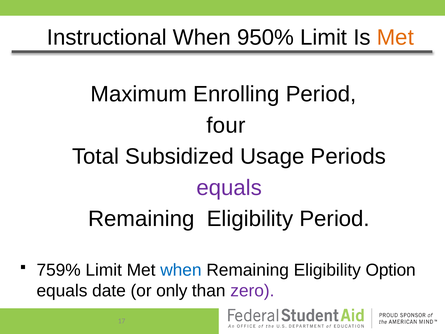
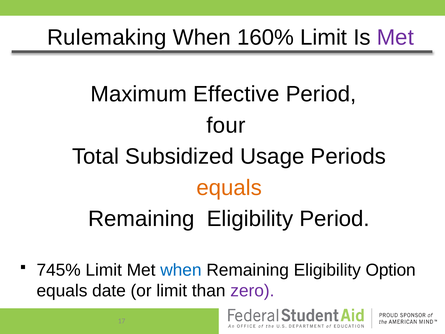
Instructional: Instructional -> Rulemaking (107, 37)
950%: 950% -> 160% (266, 37)
Met colour: orange -> purple (395, 37)
Enrolling: Enrolling -> Effective (236, 94)
equals colour: purple -> orange (229, 188)
759%: 759% -> 745% (59, 270)
or only: only -> limit (172, 291)
